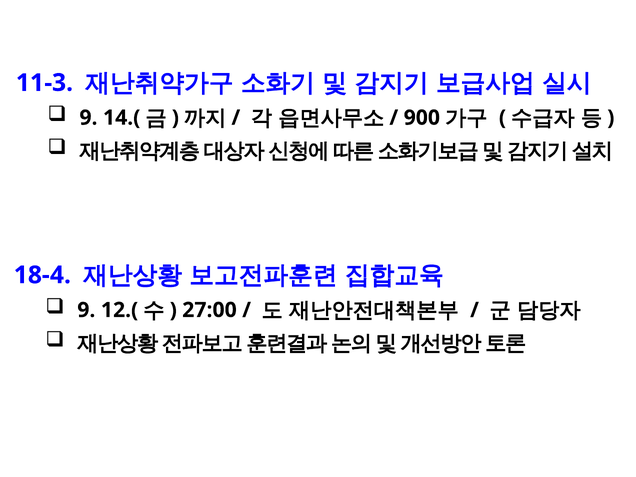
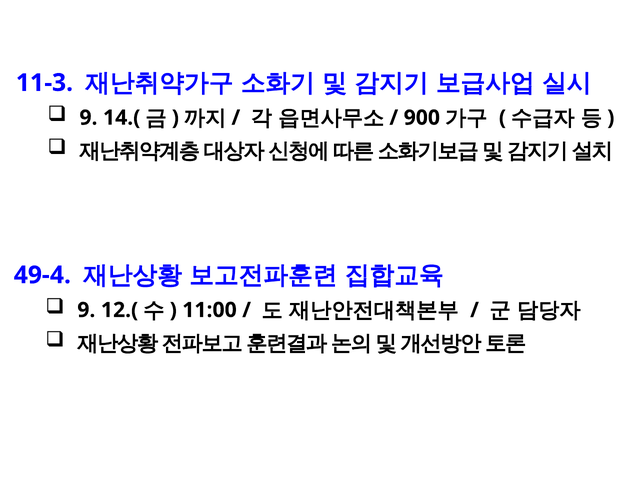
18-4: 18-4 -> 49-4 (42, 275)
27:00: 27:00 -> 11:00 (210, 310)
